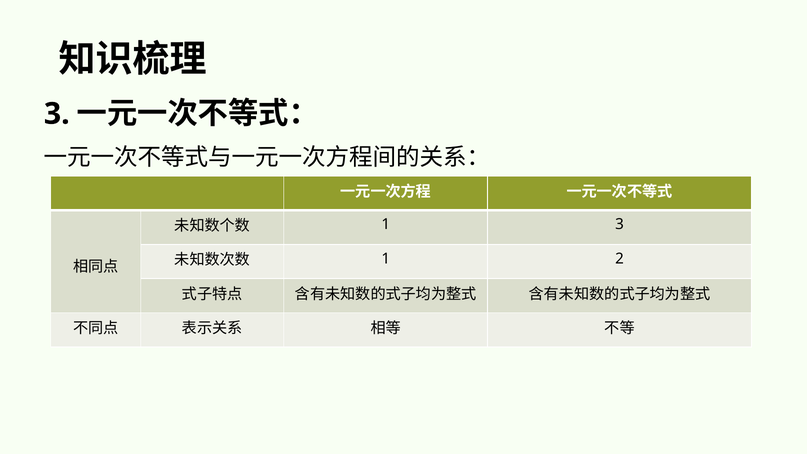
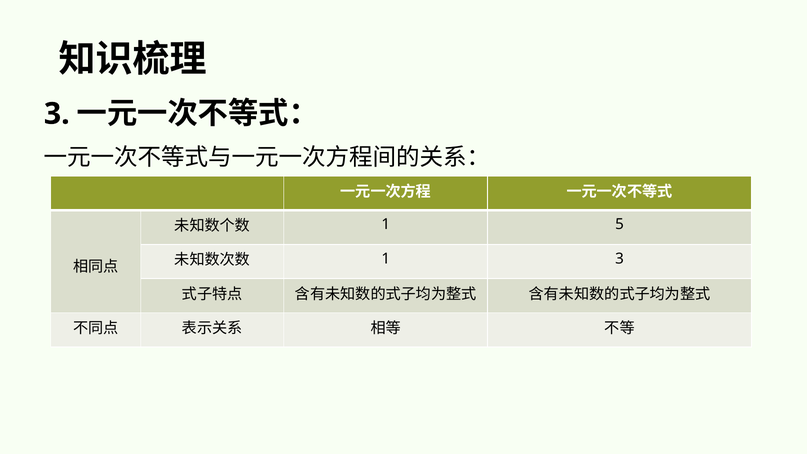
1 3: 3 -> 5 (620, 224)
1 2: 2 -> 3 (620, 259)
